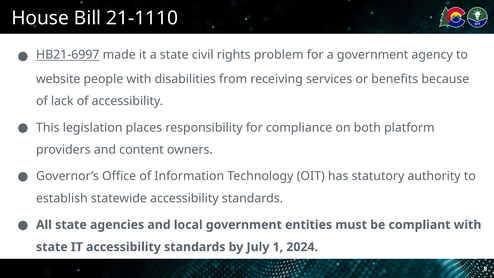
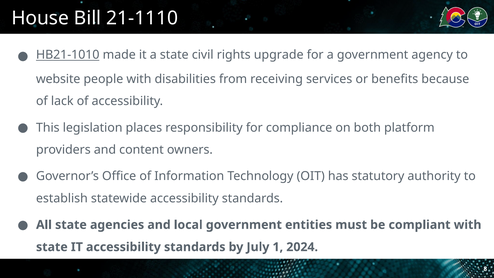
HB21-6997: HB21-6997 -> HB21-1010 (68, 55)
problem: problem -> upgrade (279, 55)
